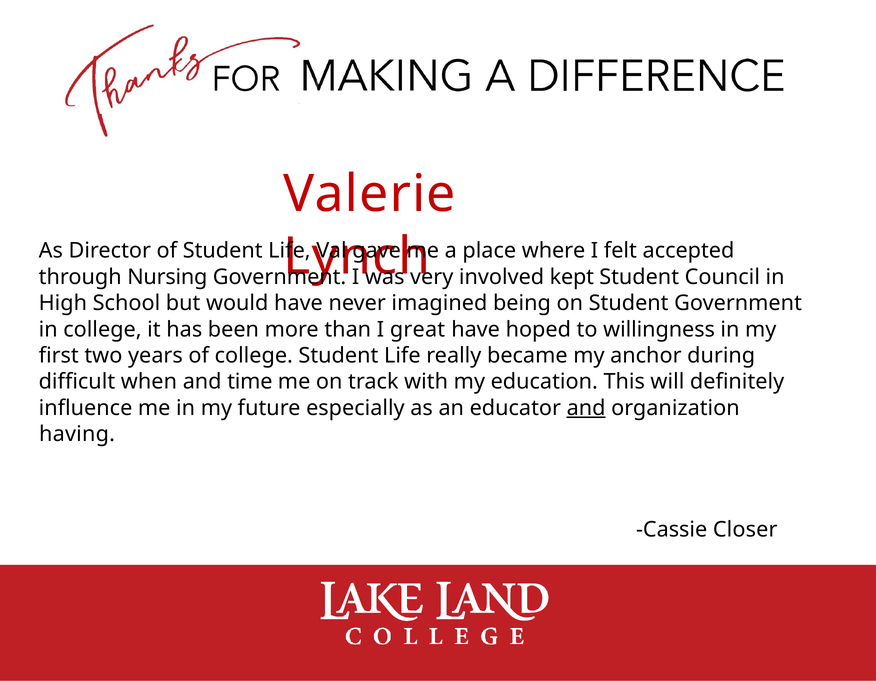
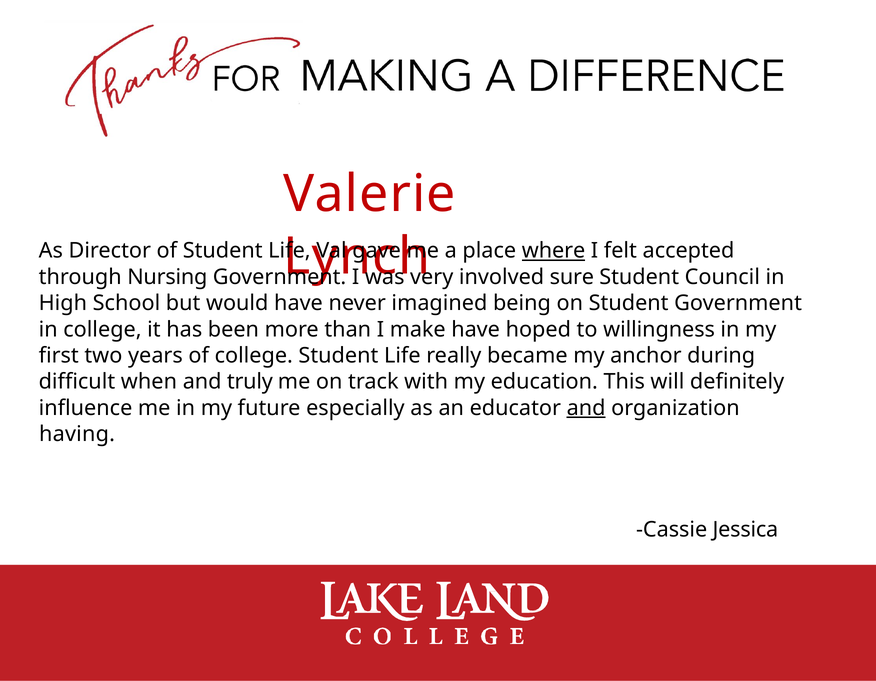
where underline: none -> present (554, 251)
kept: kept -> sure (572, 277)
great: great -> make (418, 330)
time: time -> truly (250, 382)
Closer: Closer -> Jessica (745, 530)
